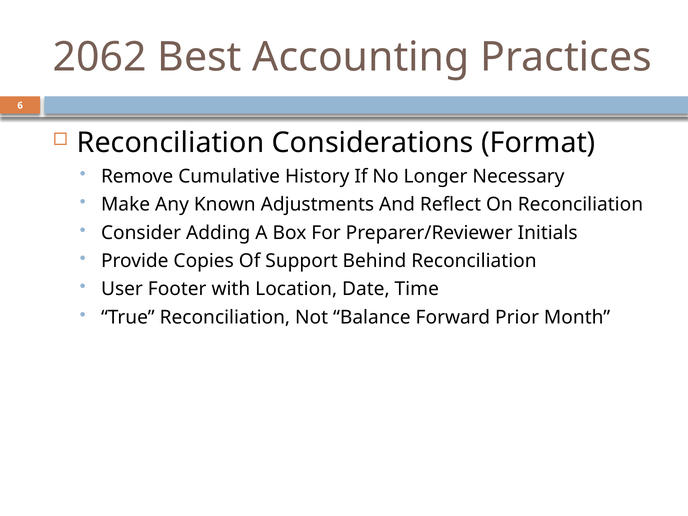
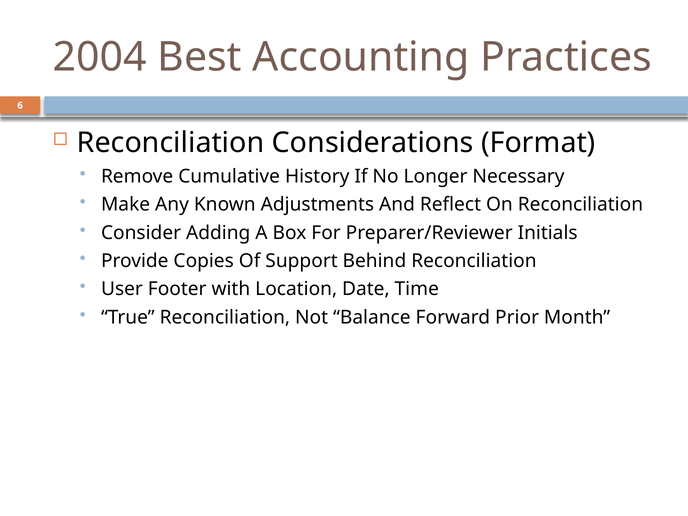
2062: 2062 -> 2004 (100, 57)
